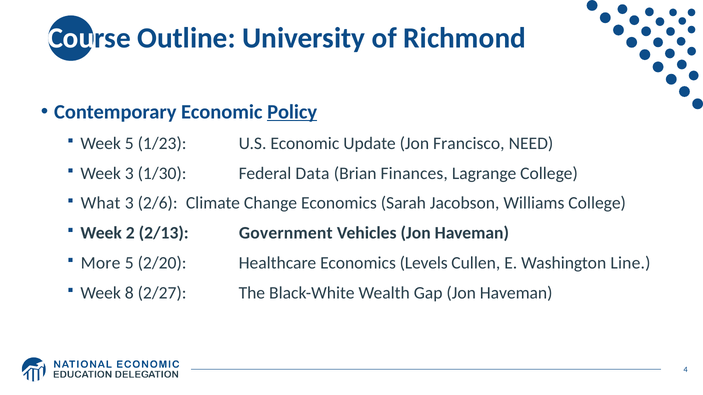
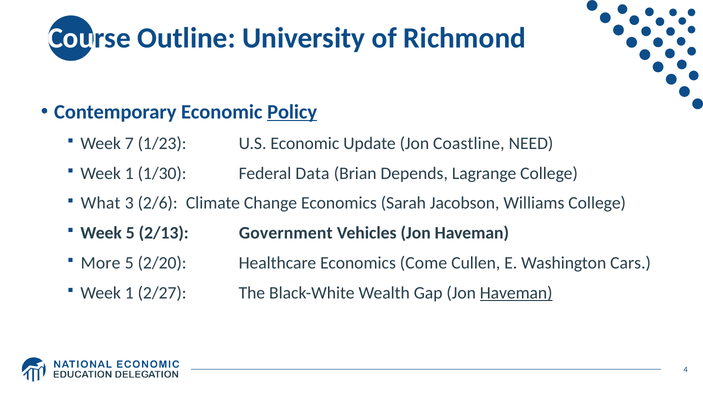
Week 5: 5 -> 7 (129, 143)
Francisco: Francisco -> Coastline (469, 143)
3: 3 -> 1 (129, 173)
Finances: Finances -> Depends (414, 173)
Week 2: 2 -> 5 (130, 233)
Levels: Levels -> Come (423, 263)
Line: Line -> Cars (631, 263)
8: 8 -> 1 (129, 293)
Haveman underline: none -> present (516, 293)
